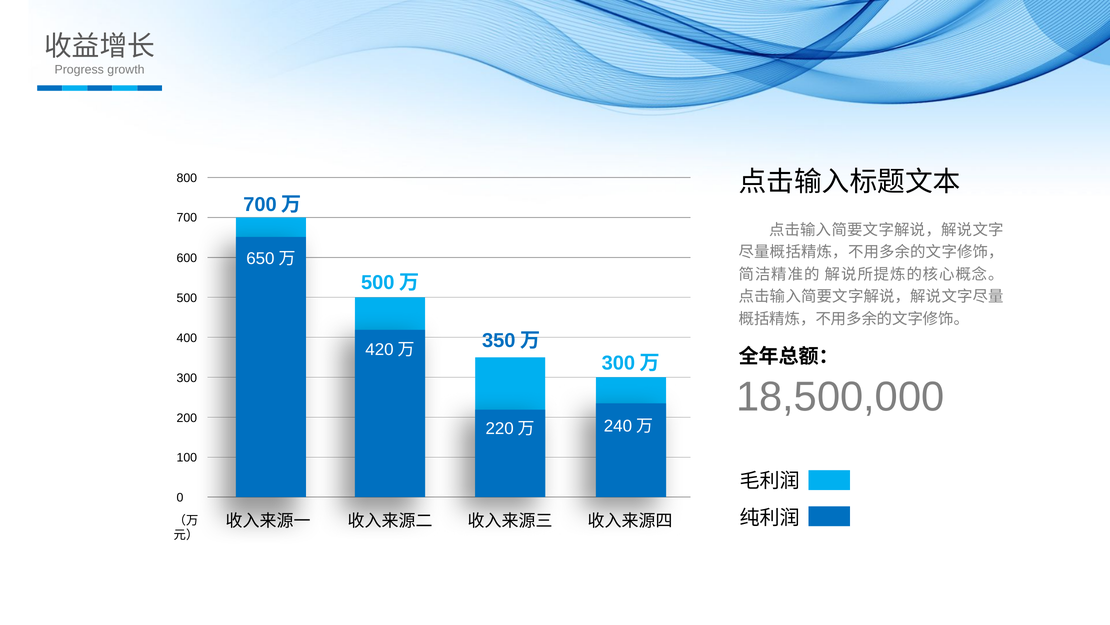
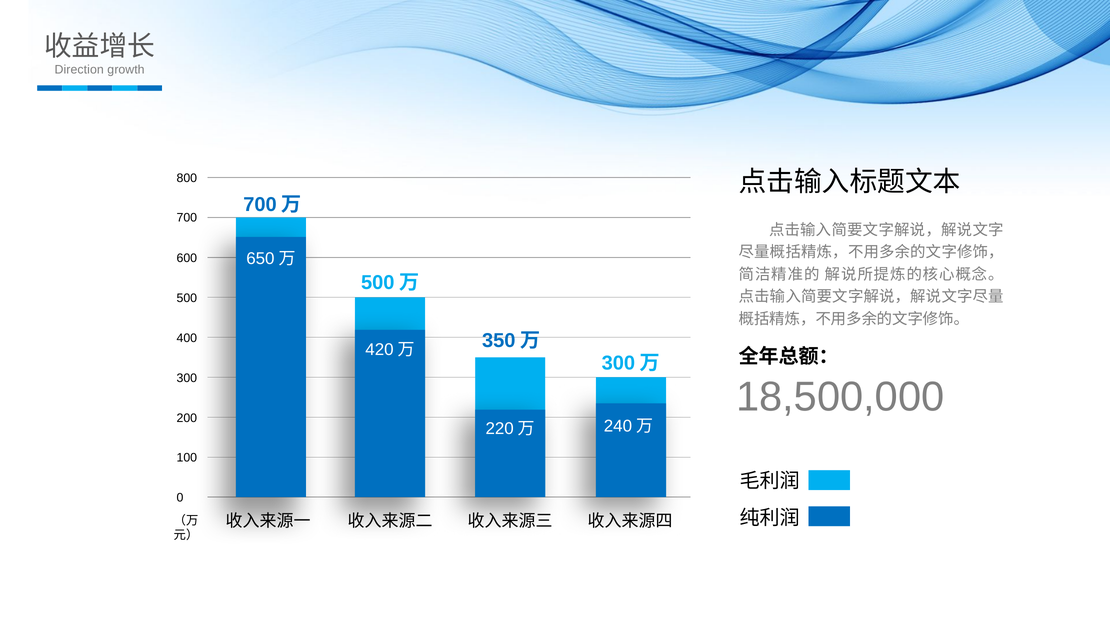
Progress: Progress -> Direction (79, 70)
